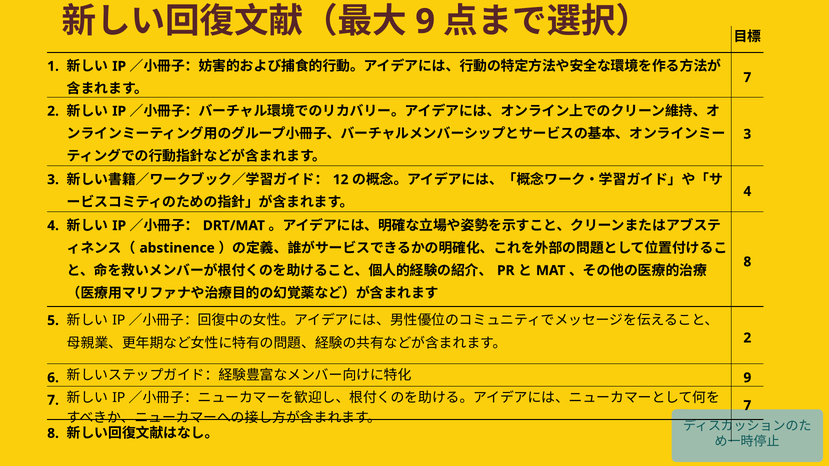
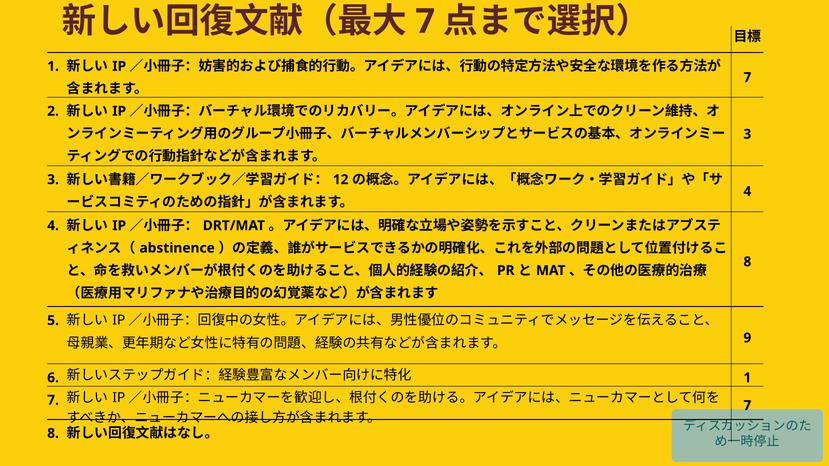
9: 9 -> 7 (425, 21)
2: 2 -> 9 (747, 338)
9: 9 -> 1 (747, 378)
